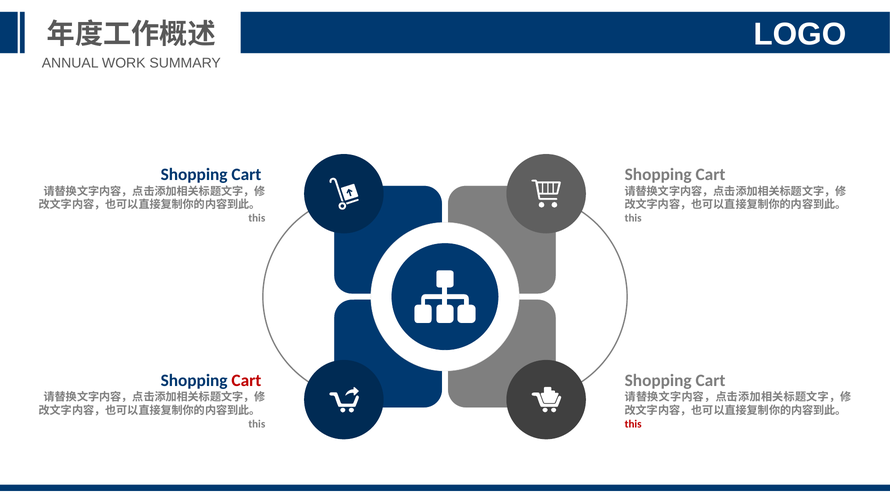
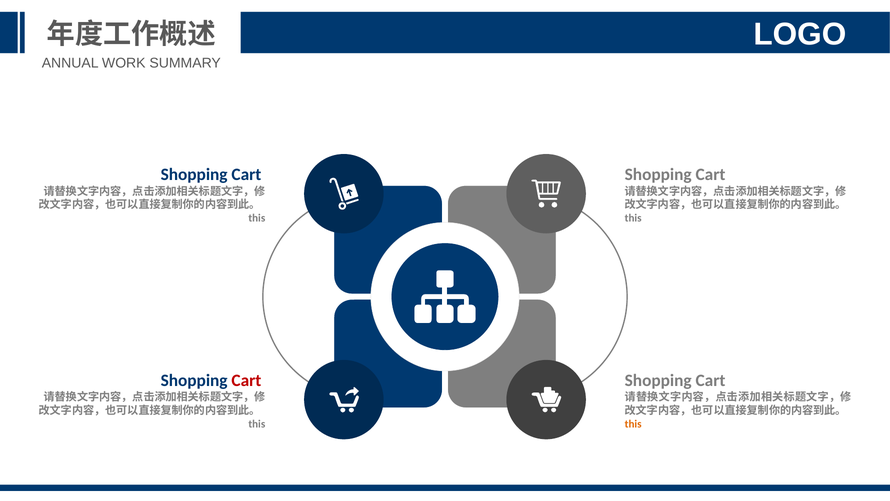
this colour: red -> orange (633, 424)
